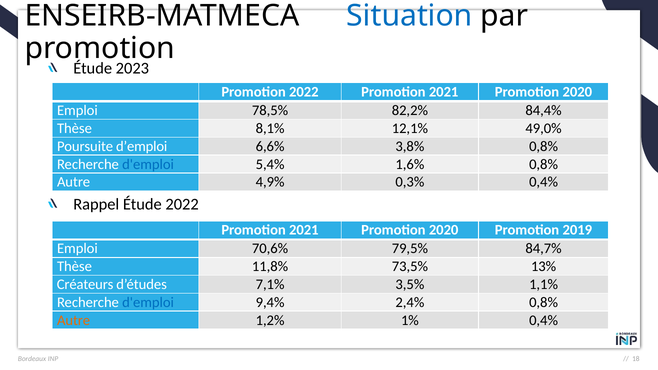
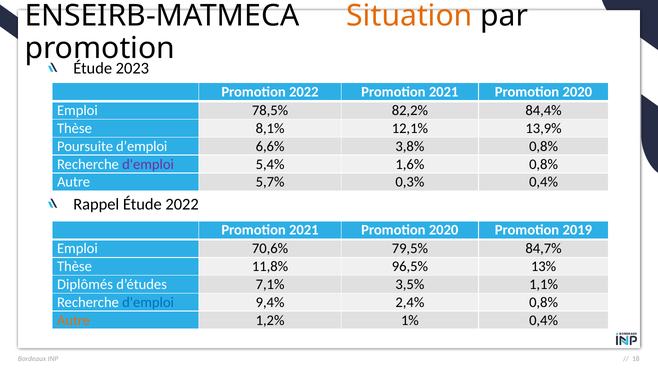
Situation colour: blue -> orange (409, 16)
49,0%: 49,0% -> 13,9% (544, 128)
d'emploi colour: blue -> purple (148, 164)
4,9%: 4,9% -> 5,7% (270, 182)
73,5%: 73,5% -> 96,5% (410, 267)
Créateurs: Créateurs -> Diplômés (85, 285)
